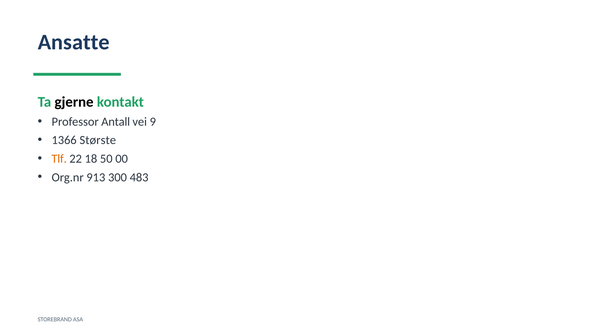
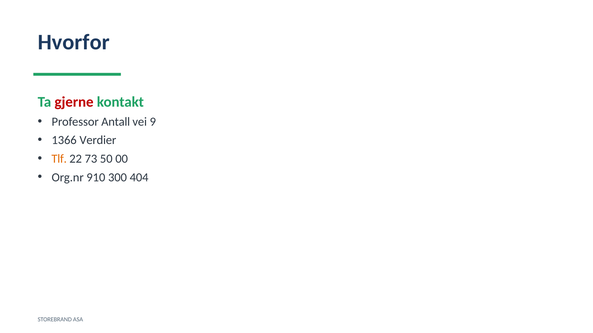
Ansatte: Ansatte -> Hvorfor (74, 42)
gjerne colour: black -> red (74, 102)
Største: Største -> Verdier (98, 140)
18: 18 -> 73 (91, 159)
913: 913 -> 910 (96, 178)
483: 483 -> 404 (139, 178)
